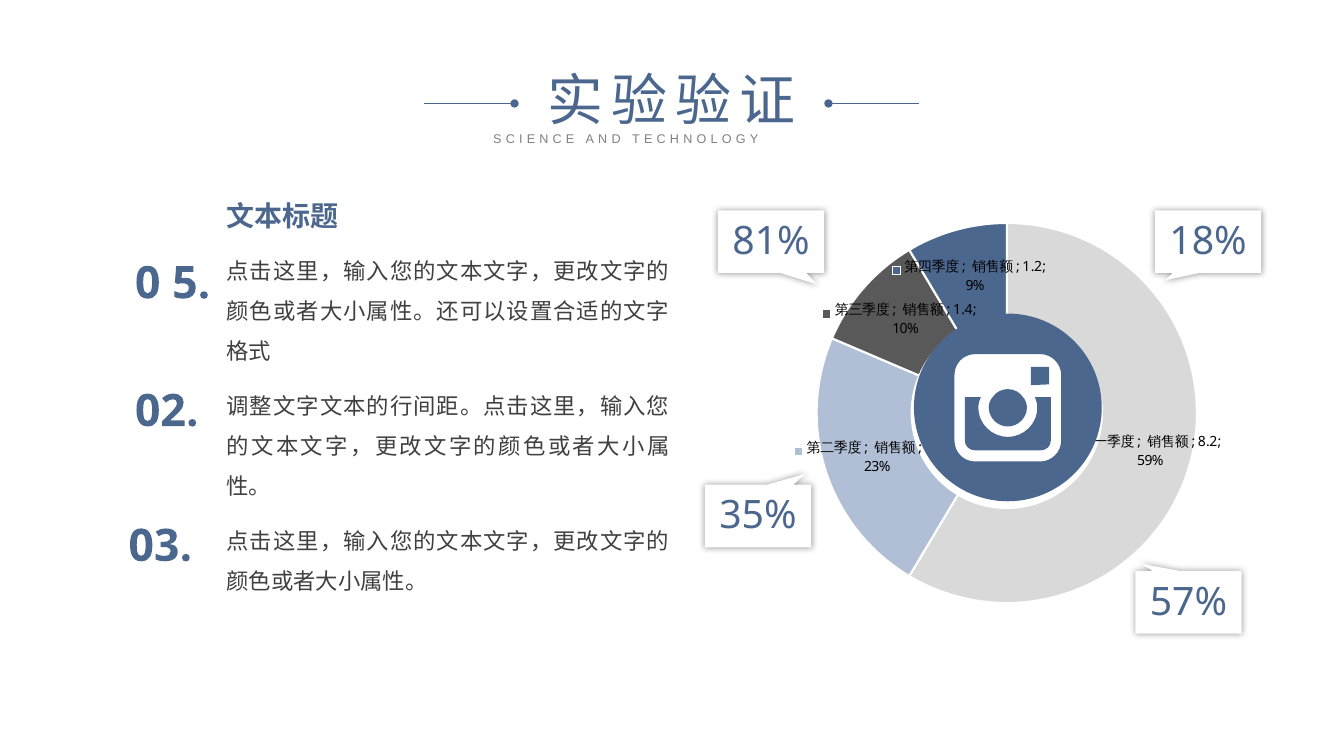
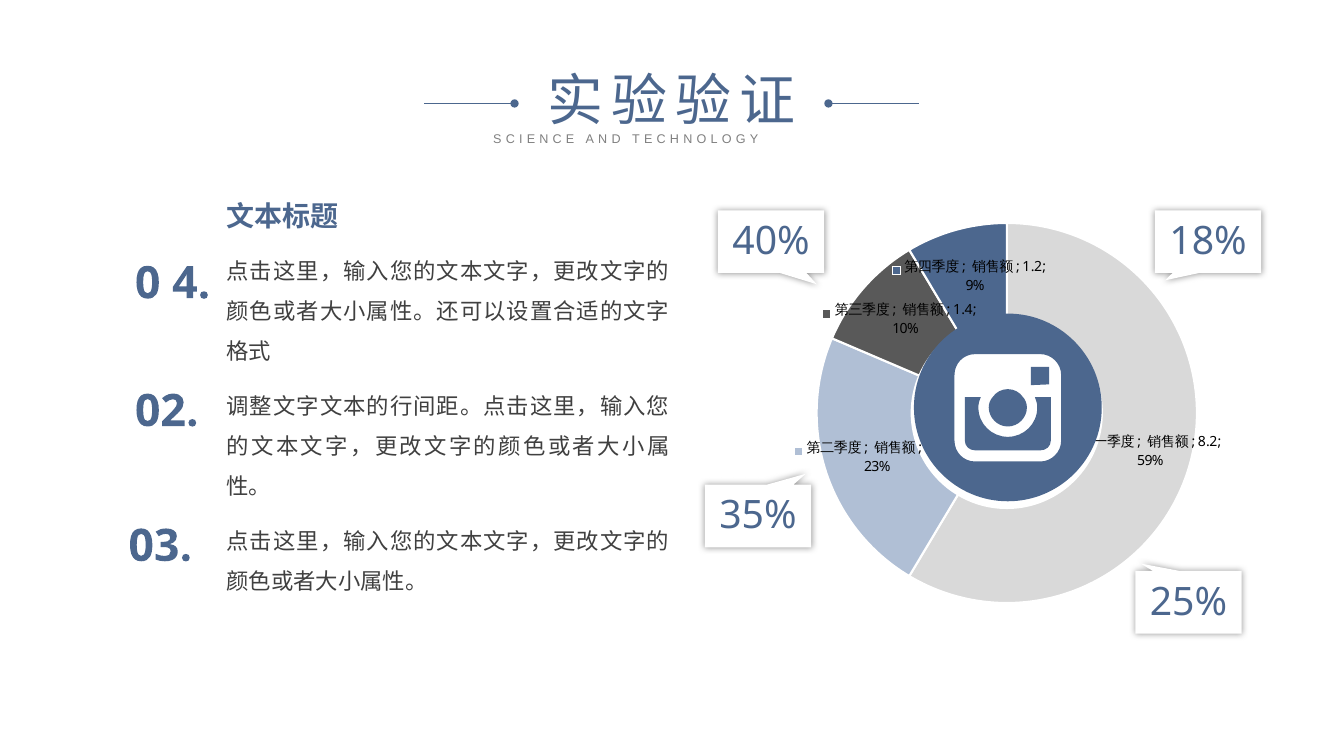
81%: 81% -> 40% (771, 242)
5: 5 -> 4 (191, 284)
57%: 57% -> 25% (1188, 602)
